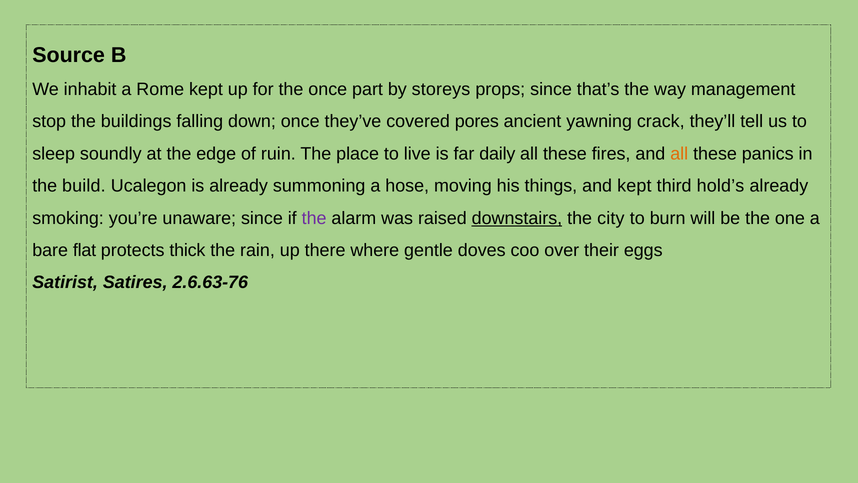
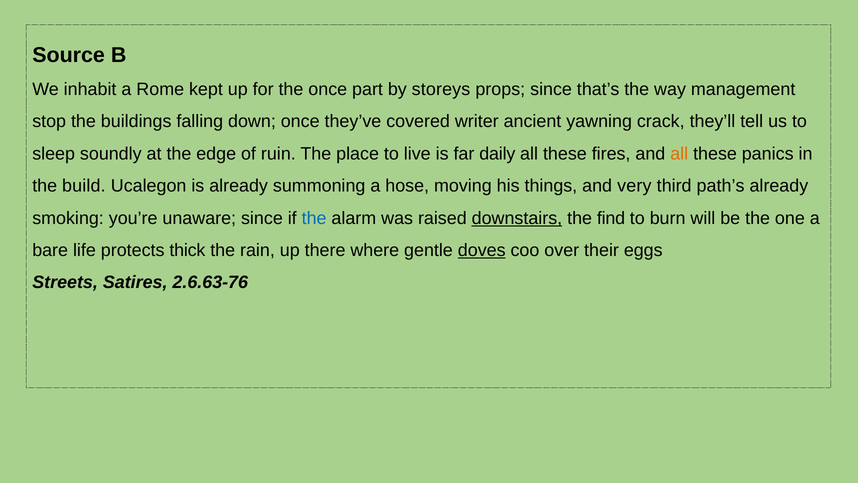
pores: pores -> writer (477, 121)
and kept: kept -> very (634, 186)
hold’s: hold’s -> path’s (721, 186)
the colour: purple -> blue (314, 218)
city: city -> find (611, 218)
flat: flat -> life (84, 250)
doves underline: none -> present (482, 250)
Satirist: Satirist -> Streets (65, 282)
